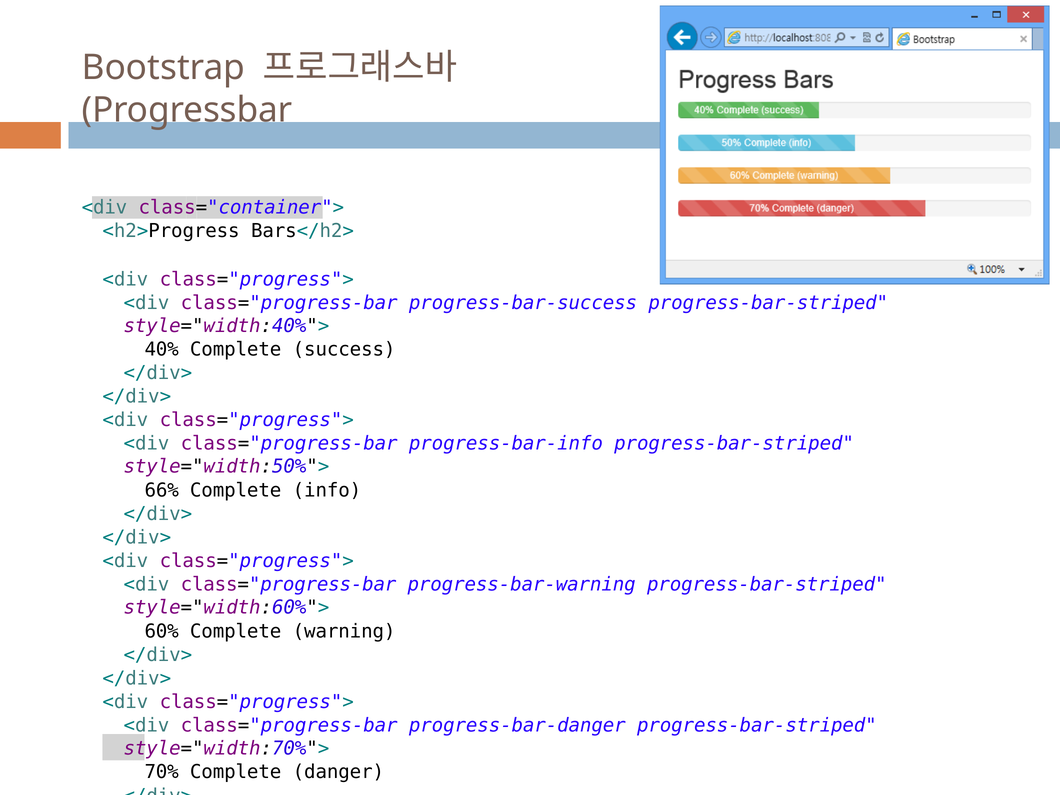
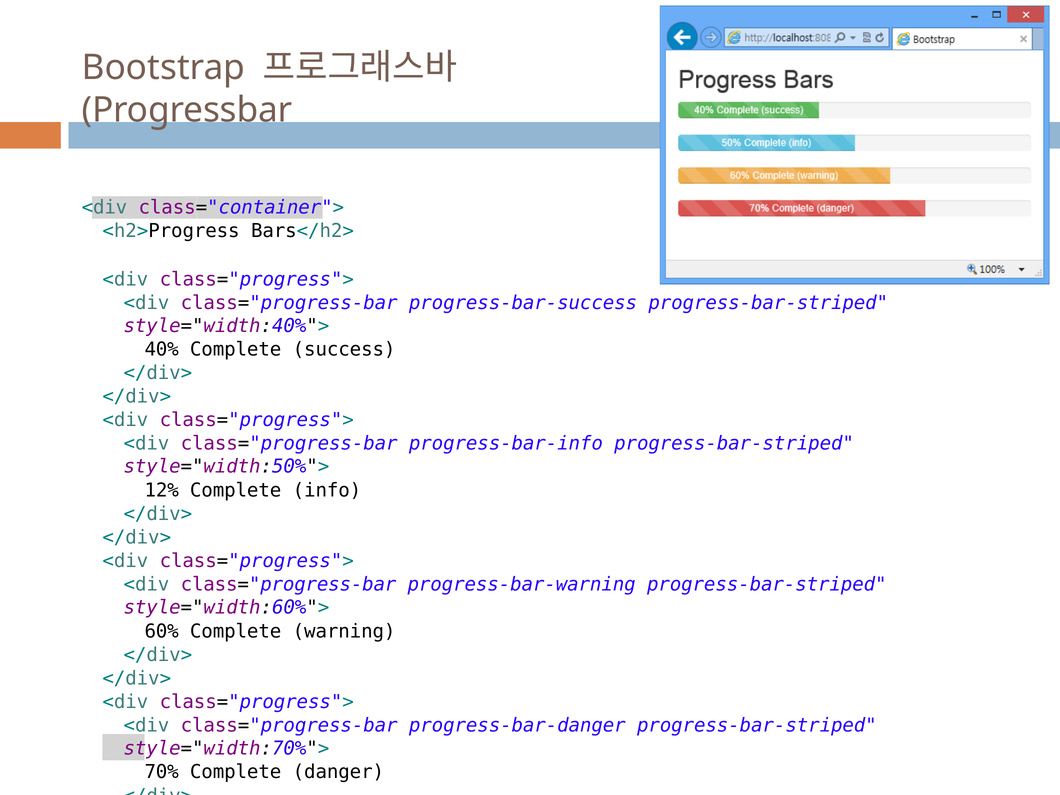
66%: 66% -> 12% (162, 490)
